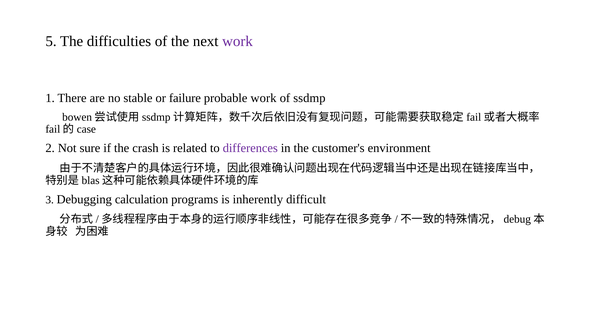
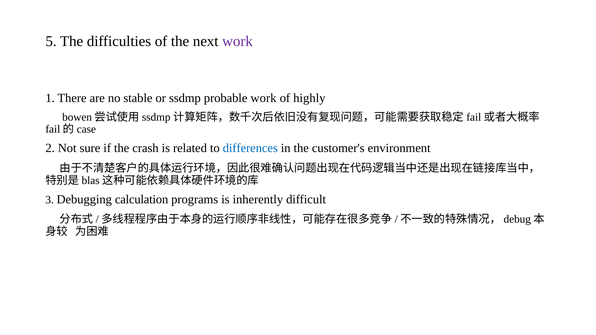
failure: failure -> ssdmp (185, 98)
ssdmp: ssdmp -> highly (309, 98)
differences colour: purple -> blue (250, 148)
